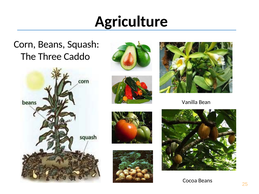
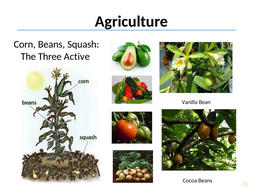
Caddo: Caddo -> Active (77, 57)
